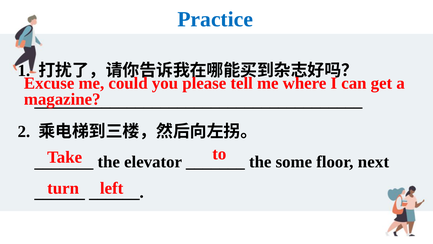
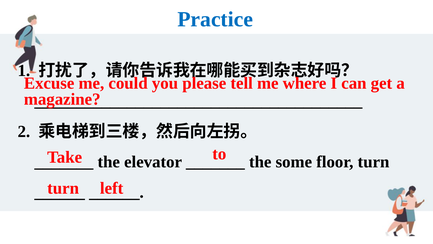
floor next: next -> turn (374, 162)
